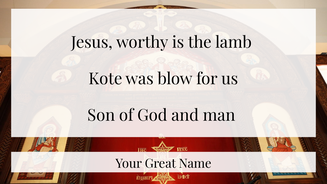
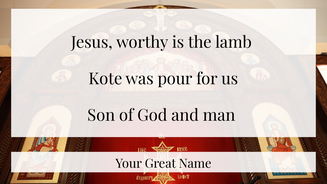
blow: blow -> pour (175, 79)
